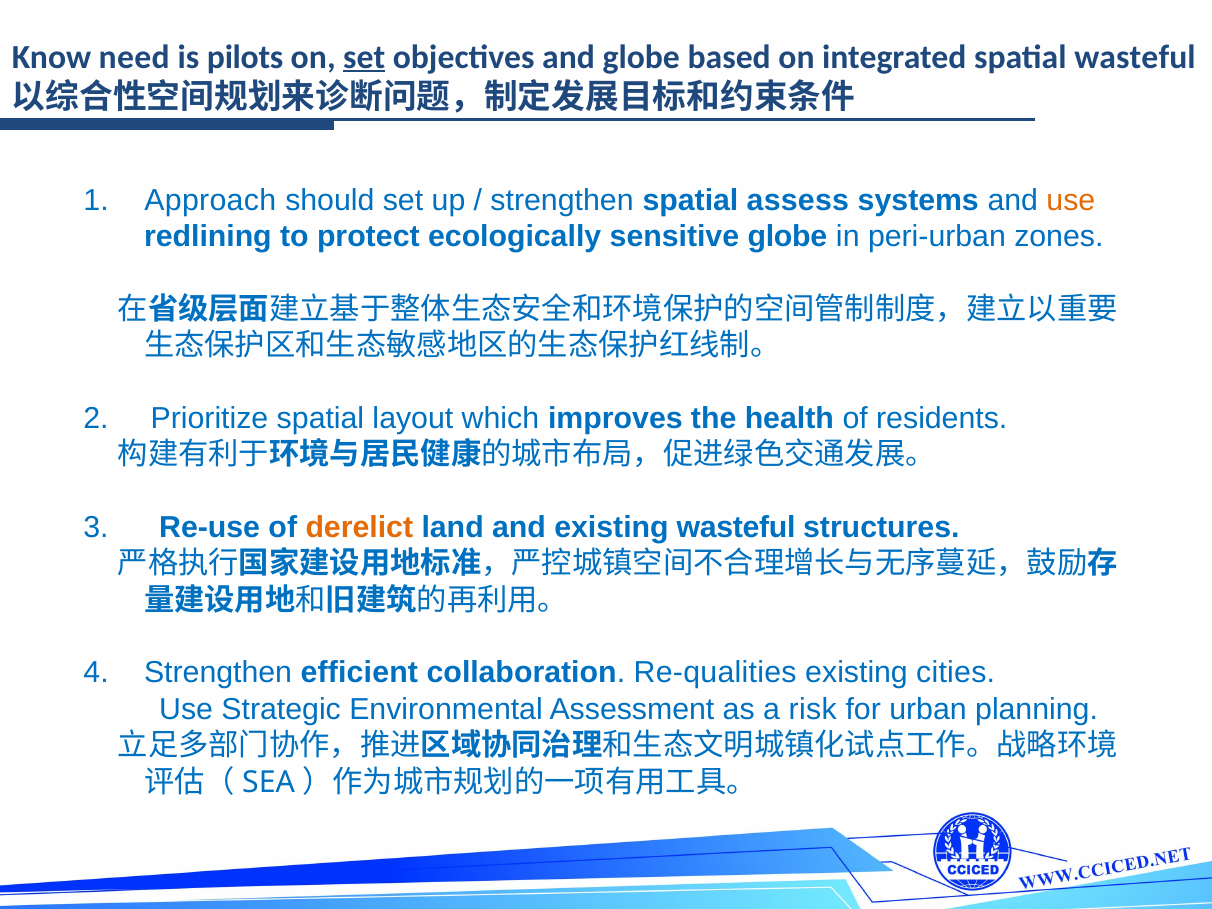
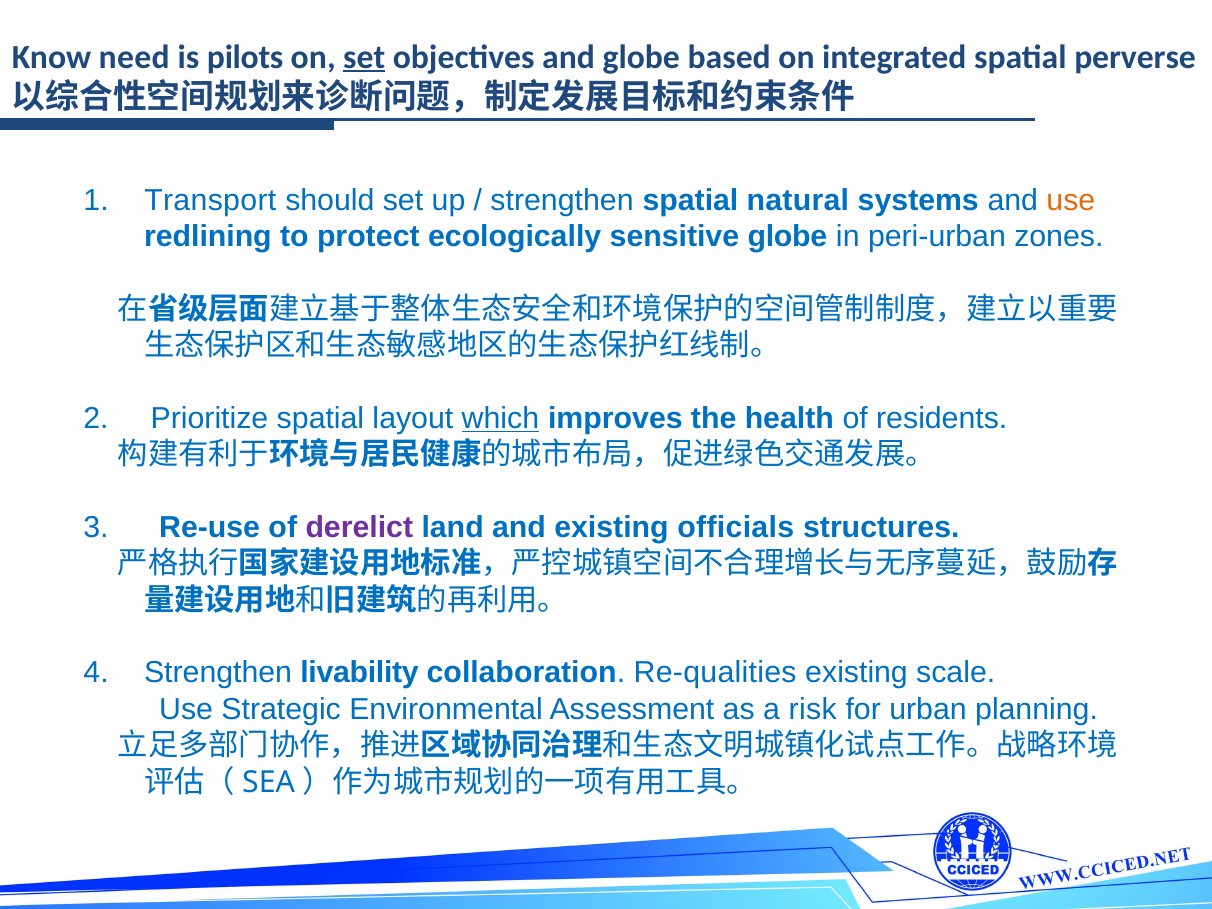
spatial wasteful: wasteful -> perverse (1135, 57)
Approach: Approach -> Transport (210, 200)
assess: assess -> natural (798, 200)
which underline: none -> present (500, 418)
derelict colour: orange -> purple (359, 528)
existing wasteful: wasteful -> officials (736, 528)
efficient: efficient -> livability (360, 673)
cities: cities -> scale (956, 673)
